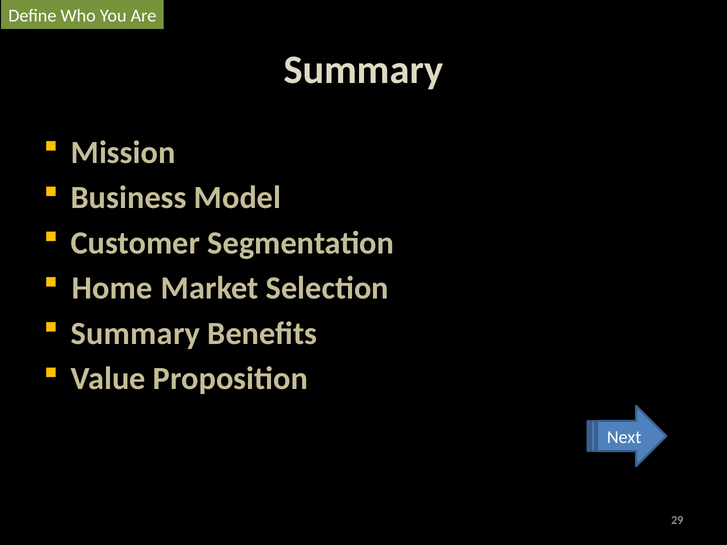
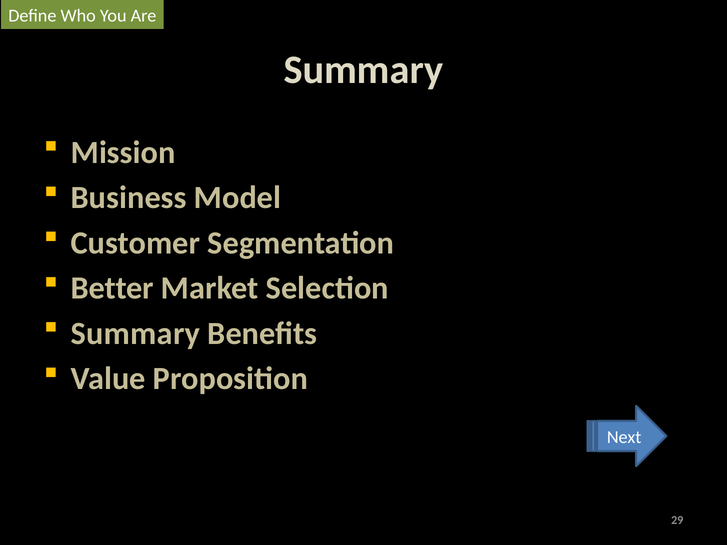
Home: Home -> Better (112, 288)
